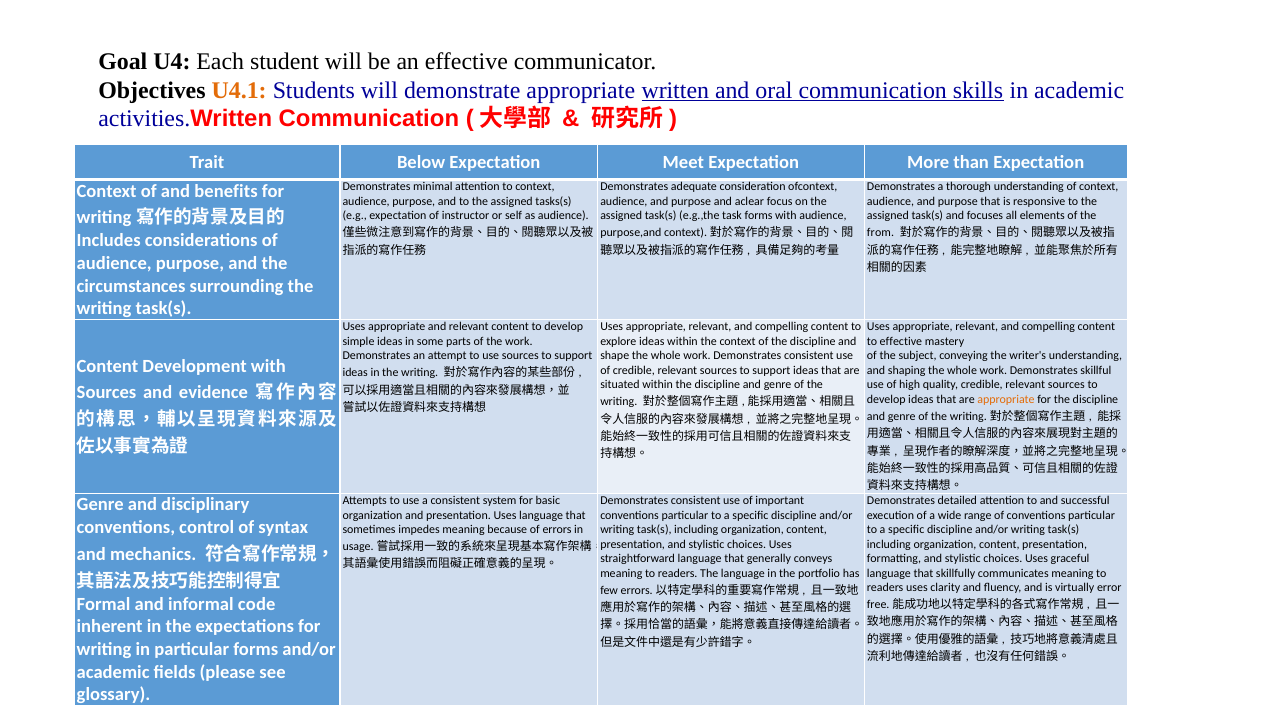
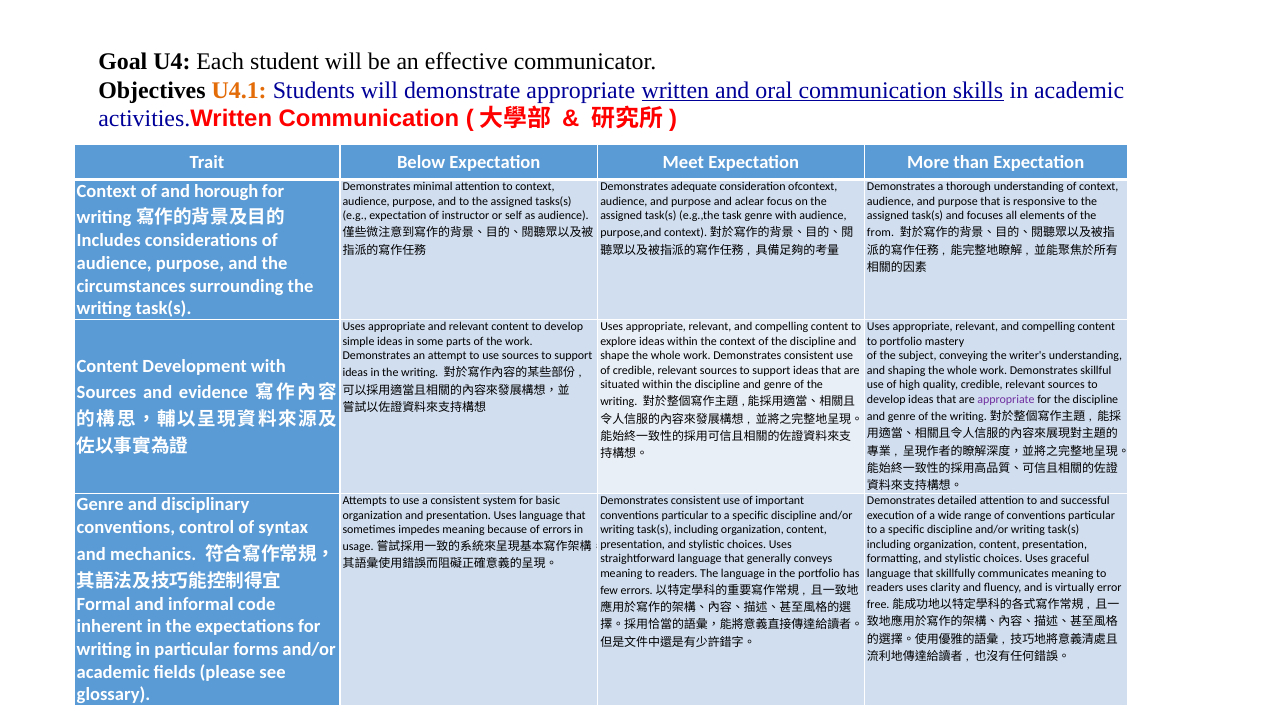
benefits: benefits -> horough (226, 191)
task forms: forms -> genre (759, 216)
to effective: effective -> portfolio (901, 342)
appropriate colour: orange -> purple (1006, 400)
